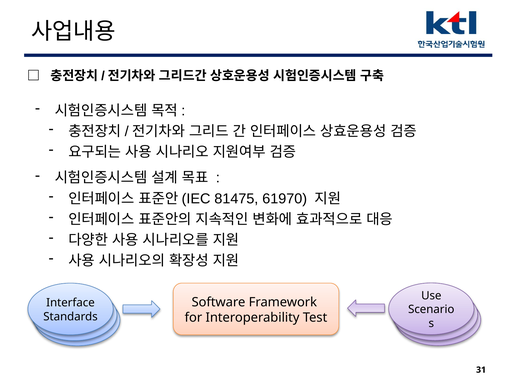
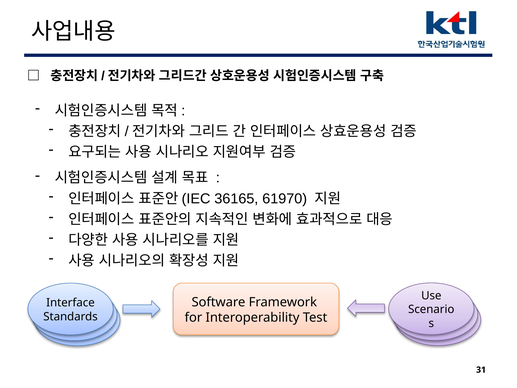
81475: 81475 -> 36165 (236, 198)
